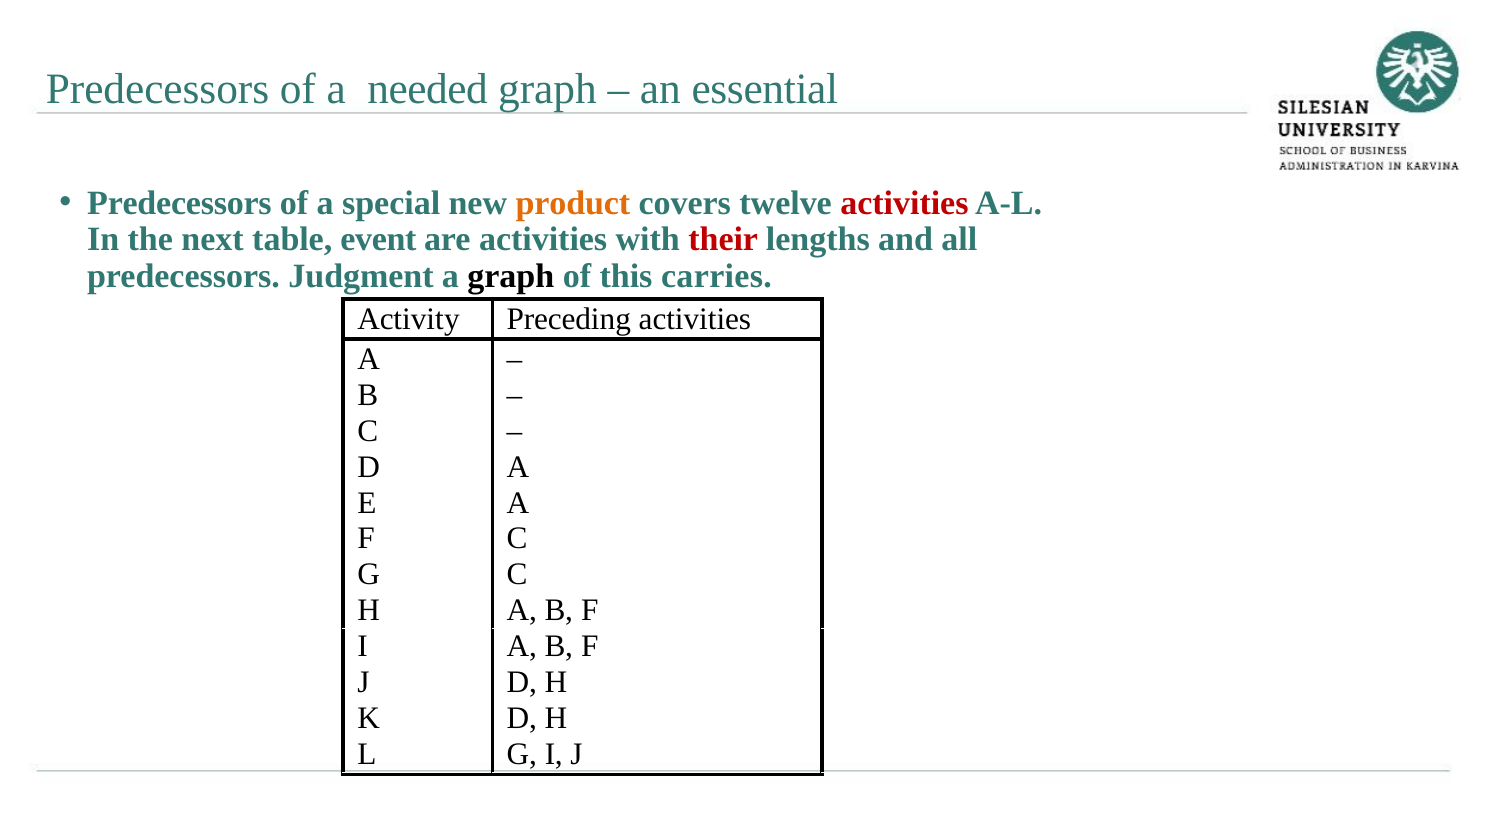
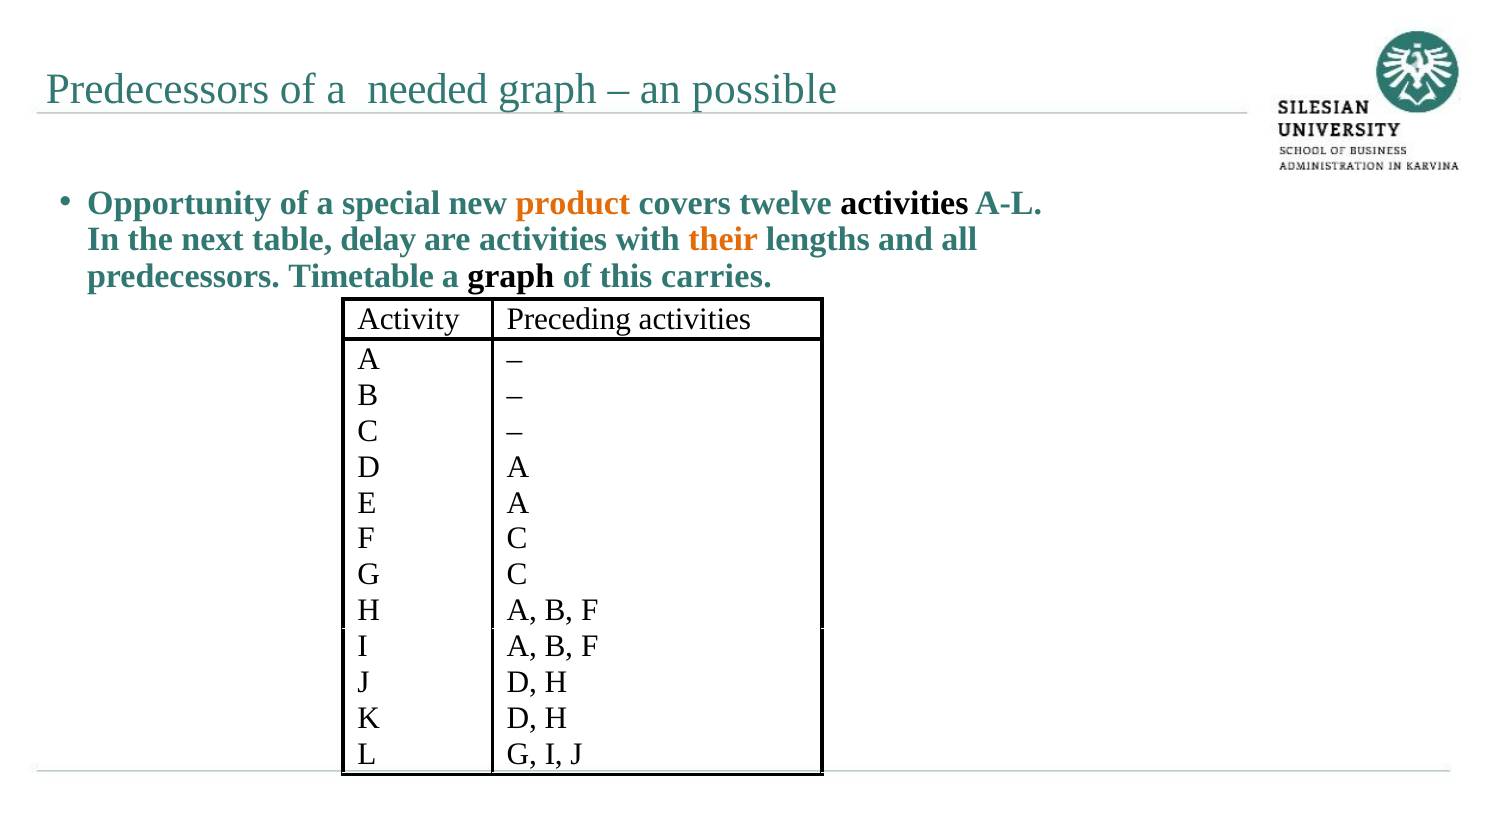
essential: essential -> possible (764, 89)
Predecessors: Predecessors -> Opportunity (179, 203)
activities colour: red -> black (904, 203)
event: event -> delay (378, 240)
their colour: red -> orange (723, 240)
Judgment: Judgment -> Timetable (361, 276)
